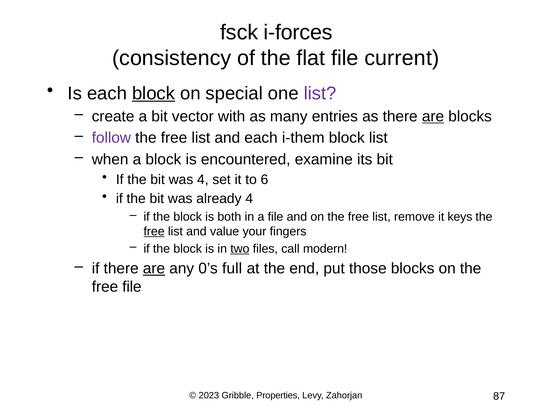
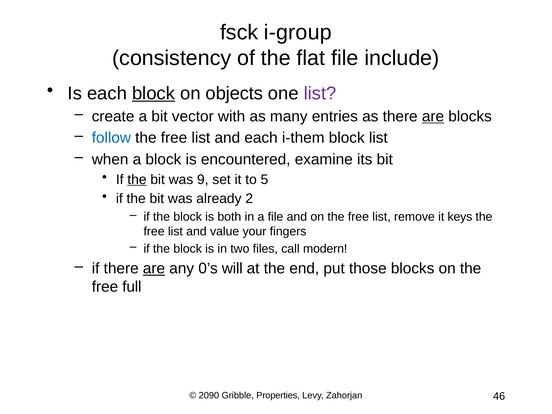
i-forces: i-forces -> i-group (298, 32)
current: current -> include (402, 58)
special: special -> objects (234, 93)
follow colour: purple -> blue (111, 138)
the underline: none -> present (137, 179)
was 4: 4 -> 9 (203, 179)
6: 6 -> 5 (264, 179)
already 4: 4 -> 2 (249, 199)
free underline: present -> none (154, 231)
two underline: present -> none (240, 249)
full: full -> will (232, 268)
free file: file -> full (132, 287)
2023: 2023 -> 2090 (209, 395)
87: 87 -> 46 (499, 396)
